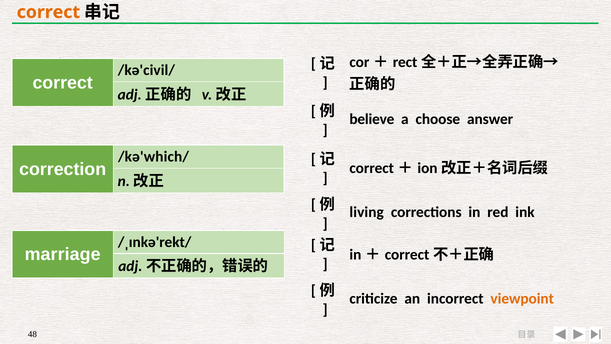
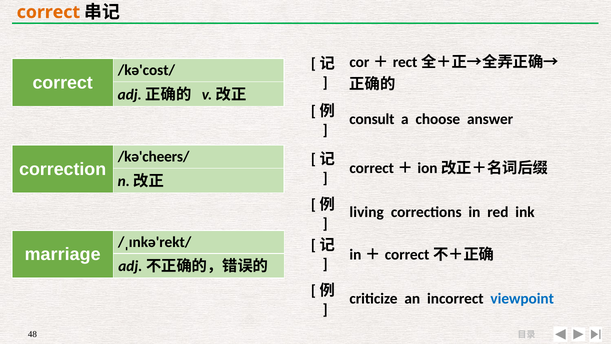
/kə'civil/: /kə'civil/ -> /kə'cost/ (146, 70)
believe: believe -> consult (372, 119)
/kə'which/: /kə'which/ -> /kə'cheers/ (154, 157)
viewpoint colour: orange -> blue (522, 298)
